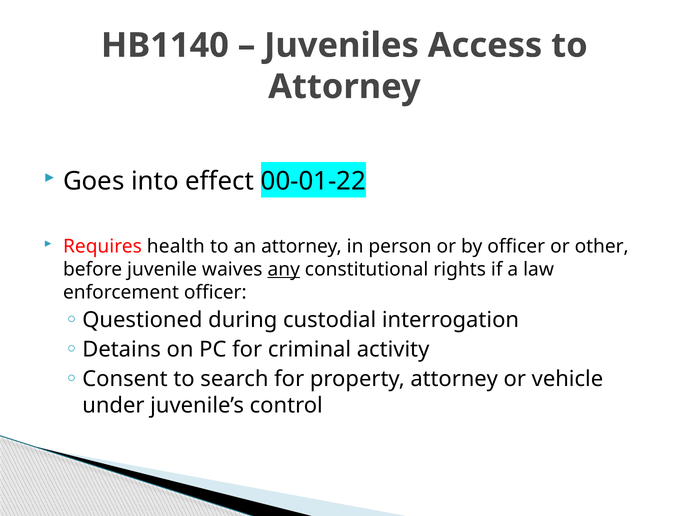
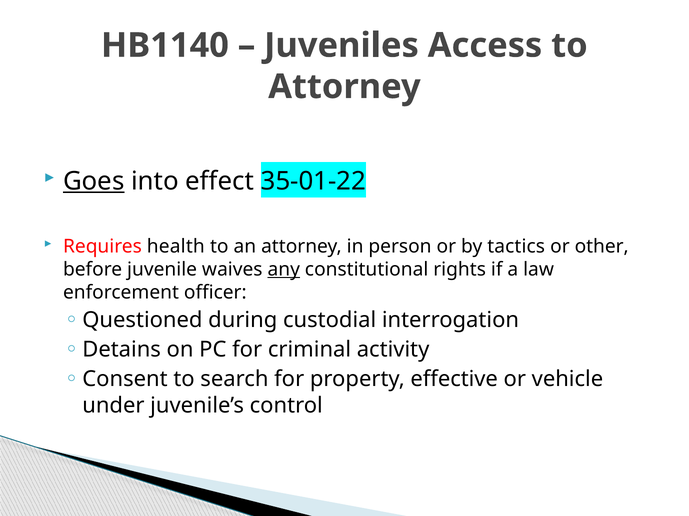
Goes underline: none -> present (94, 181)
00-01-22: 00-01-22 -> 35-01-22 (313, 181)
by officer: officer -> tactics (516, 247)
property attorney: attorney -> effective (454, 380)
